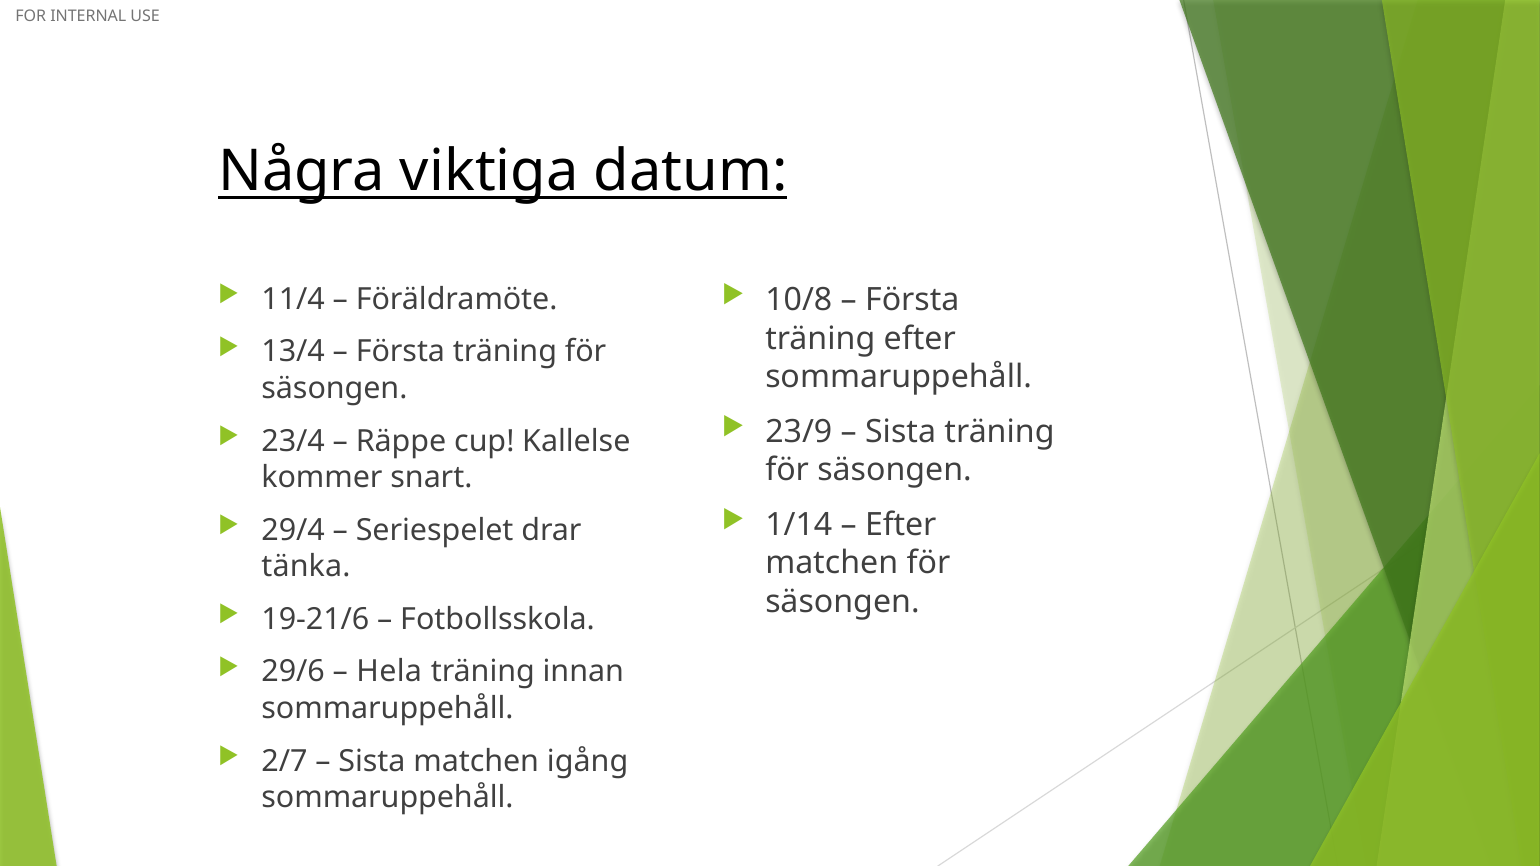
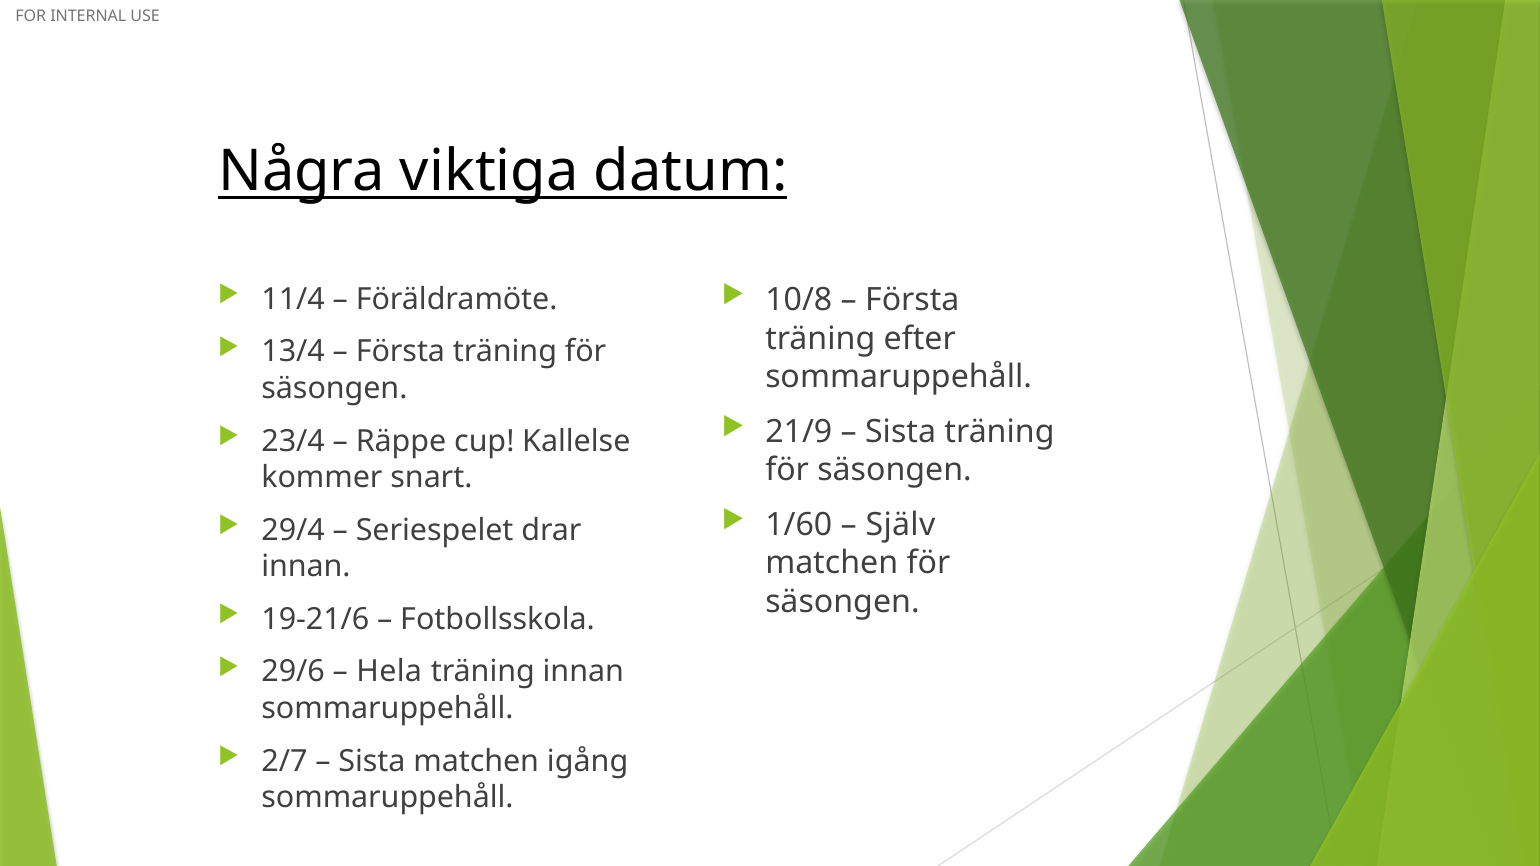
23/9: 23/9 -> 21/9 (799, 432)
1/14: 1/14 -> 1/60 (799, 525)
Efter: Efter -> Själv (900, 525)
tänka: tänka -> innan (306, 567)
